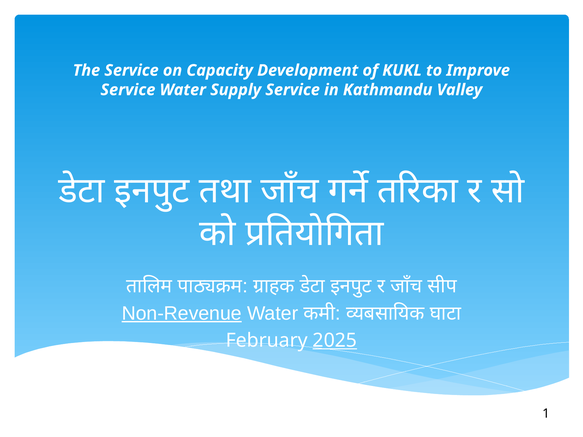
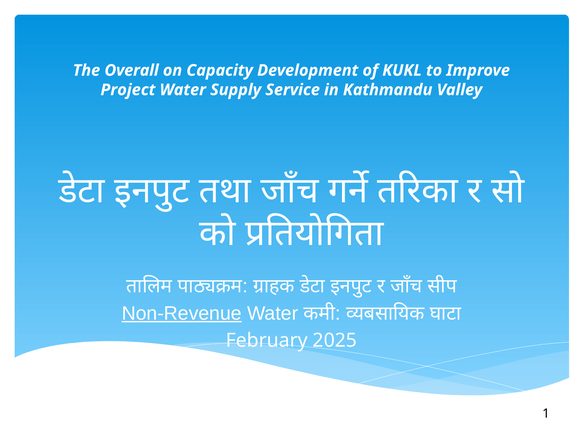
The Service: Service -> Overall (132, 70)
Service: Service -> Project (128, 90)
2025 underline: present -> none (335, 341)
